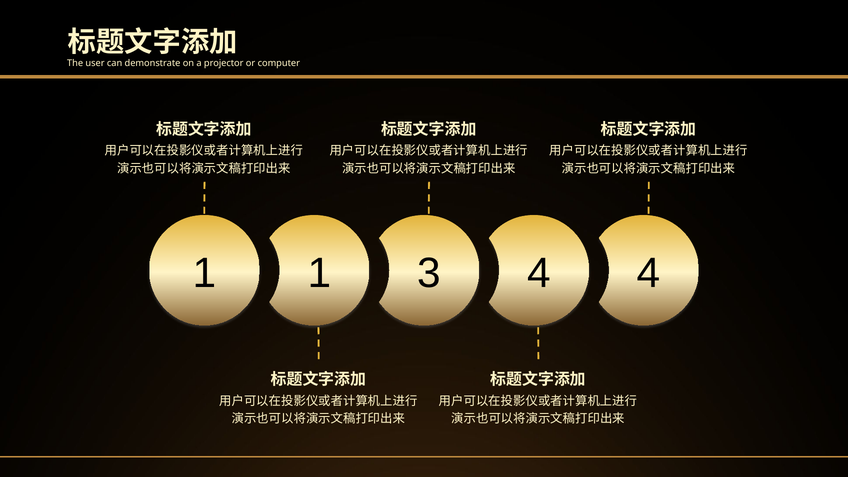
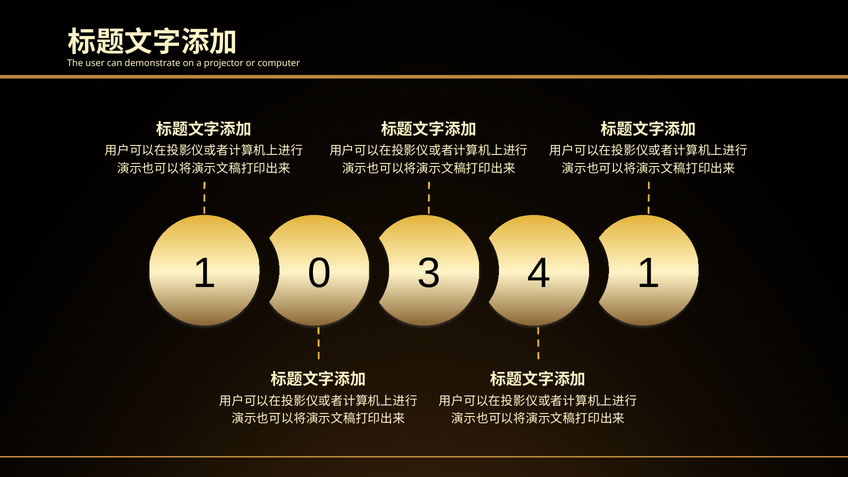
1 1: 1 -> 0 (319, 273)
4 4: 4 -> 1 (649, 273)
